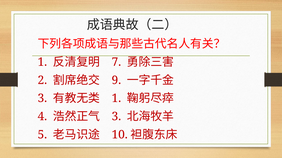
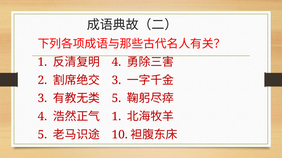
7: 7 -> 4 (116, 62)
9: 9 -> 3 (116, 80)
1: 1 -> 5 (116, 99)
3: 3 -> 1 (116, 117)
